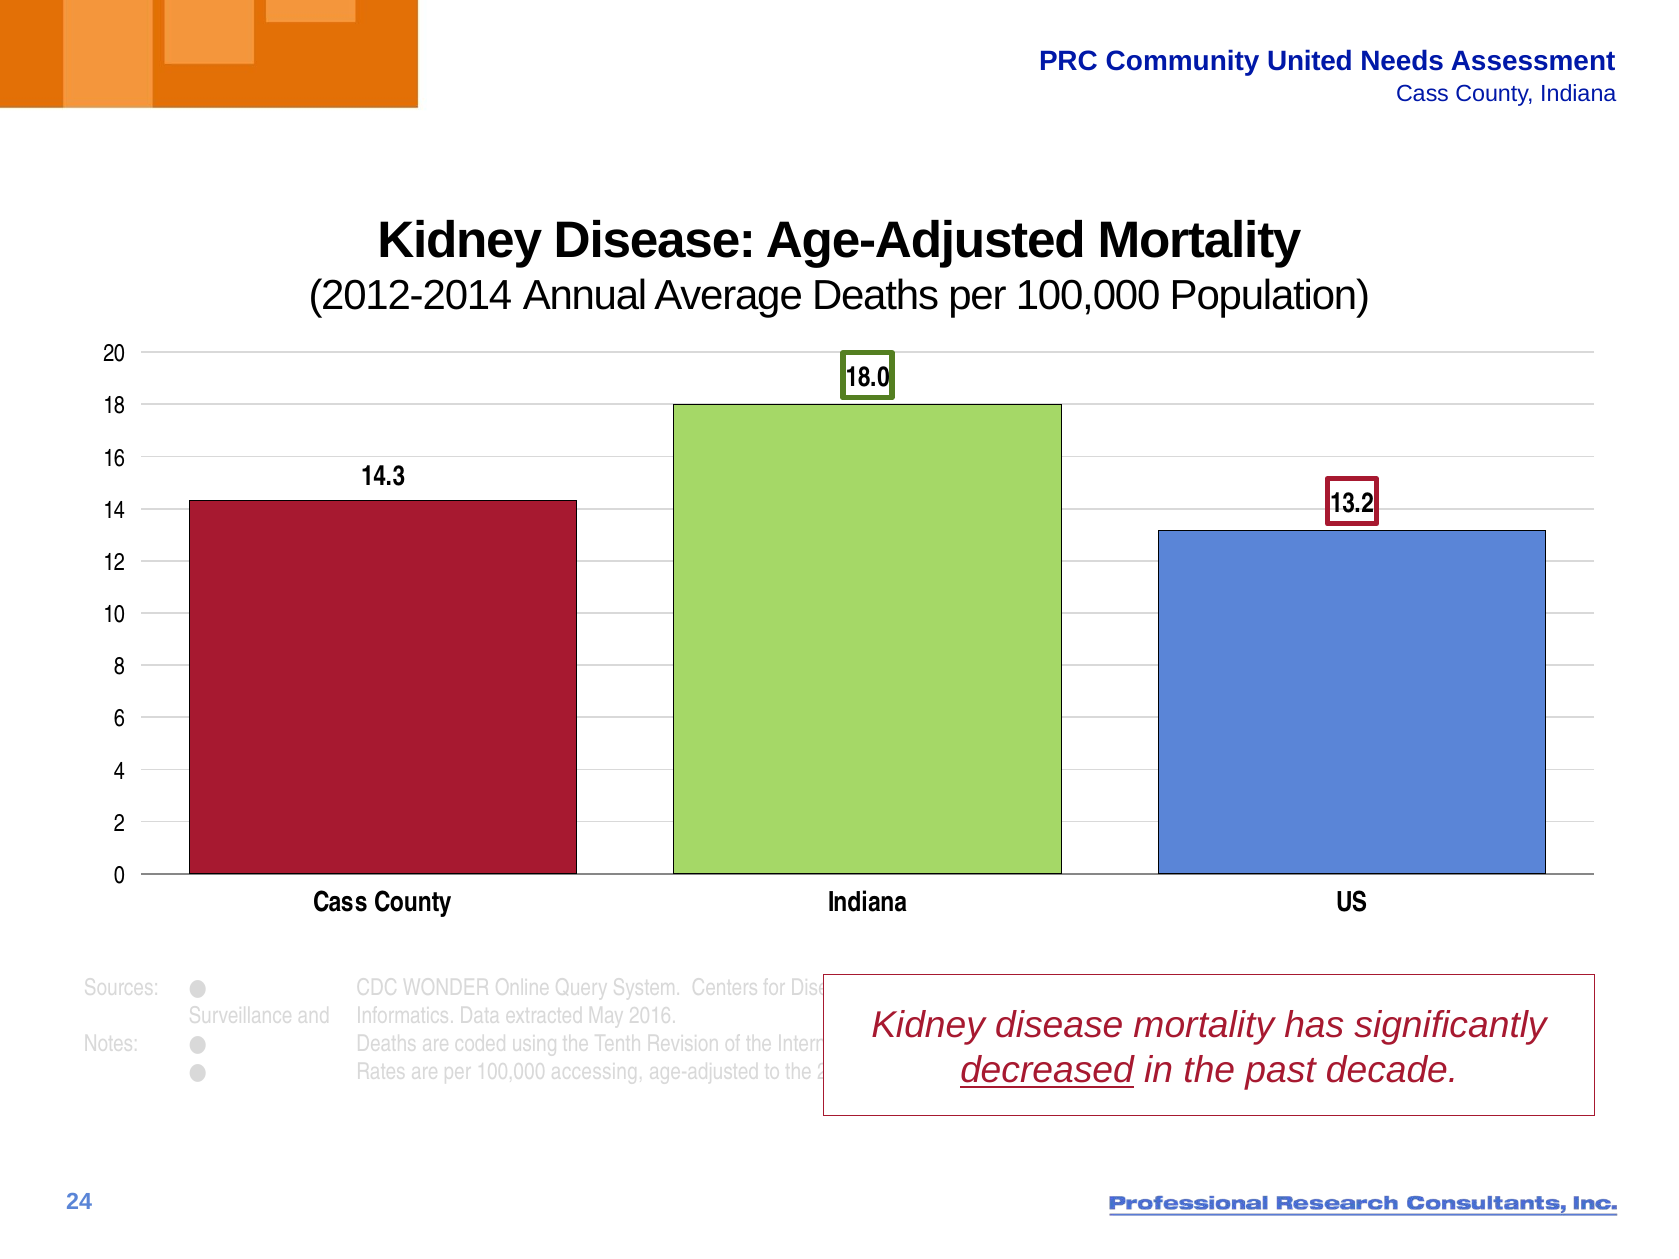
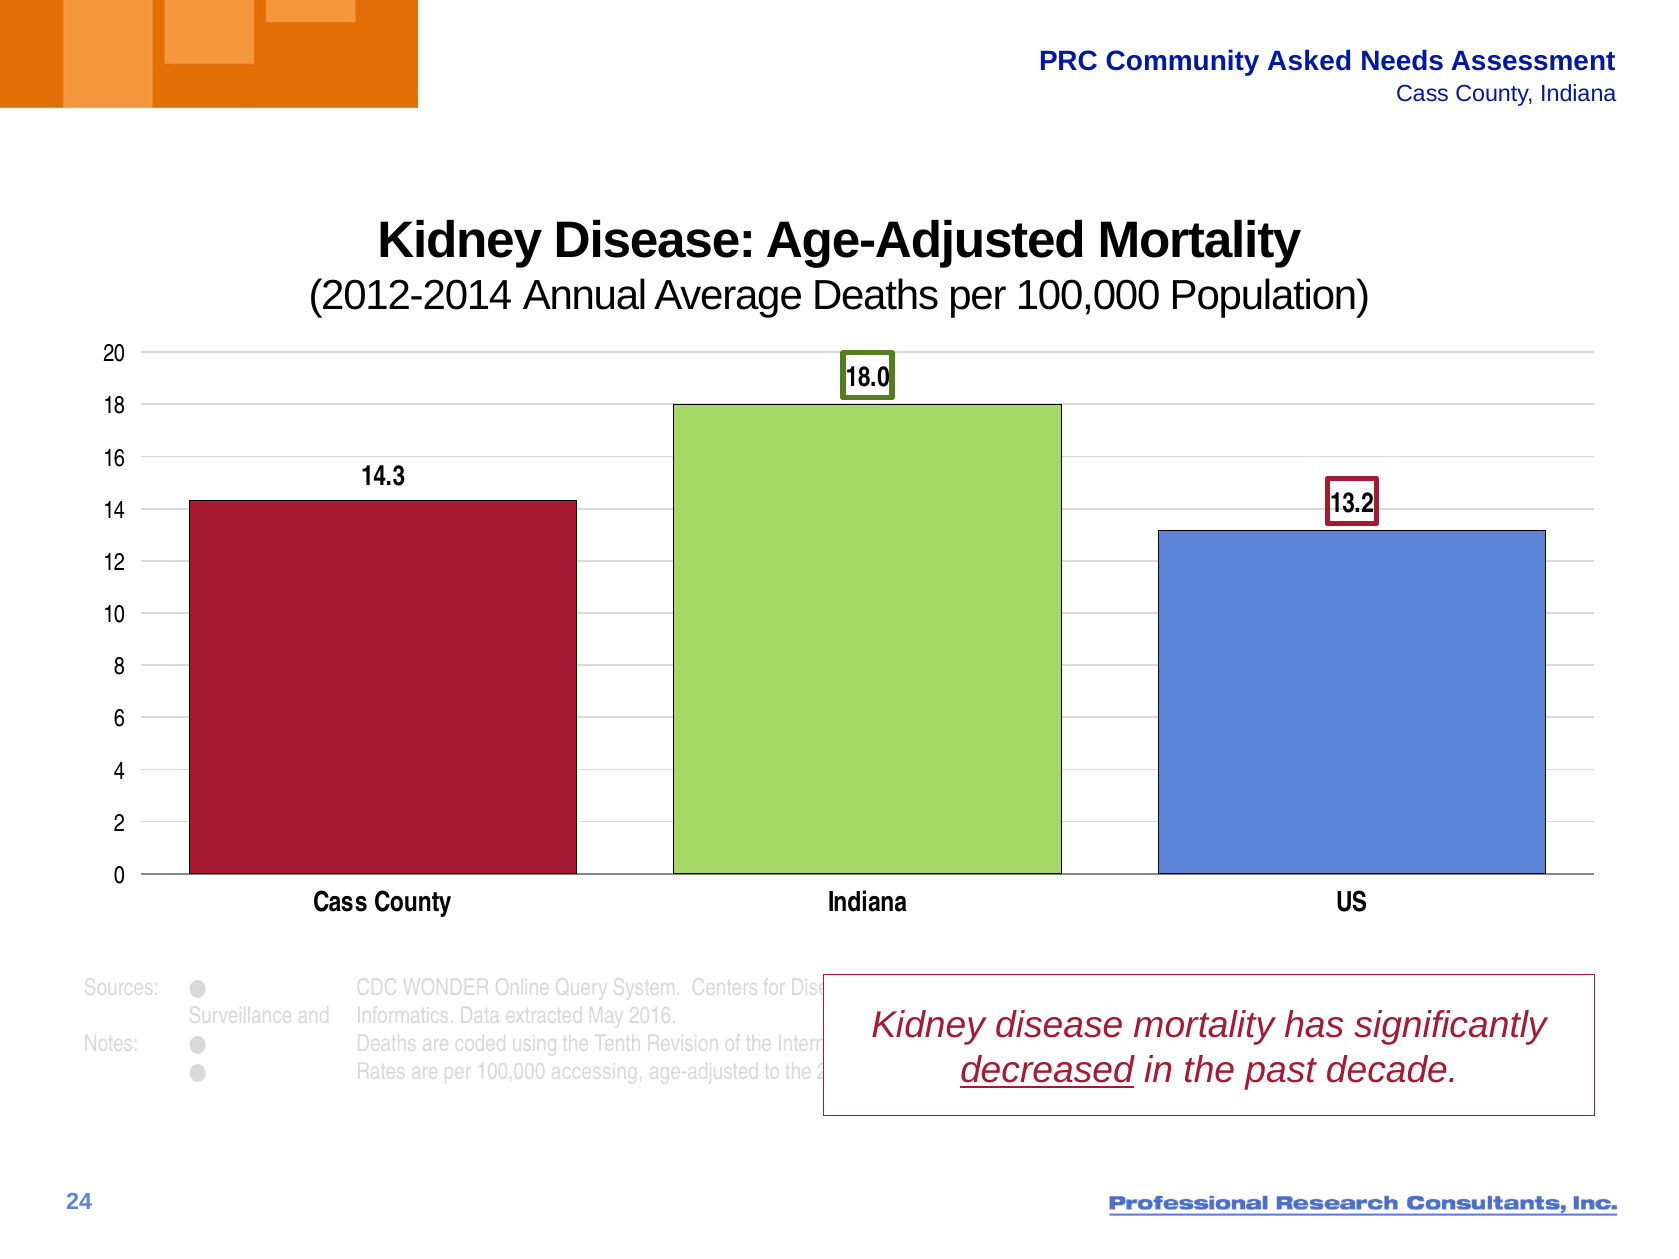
United: United -> Asked (1310, 61)
